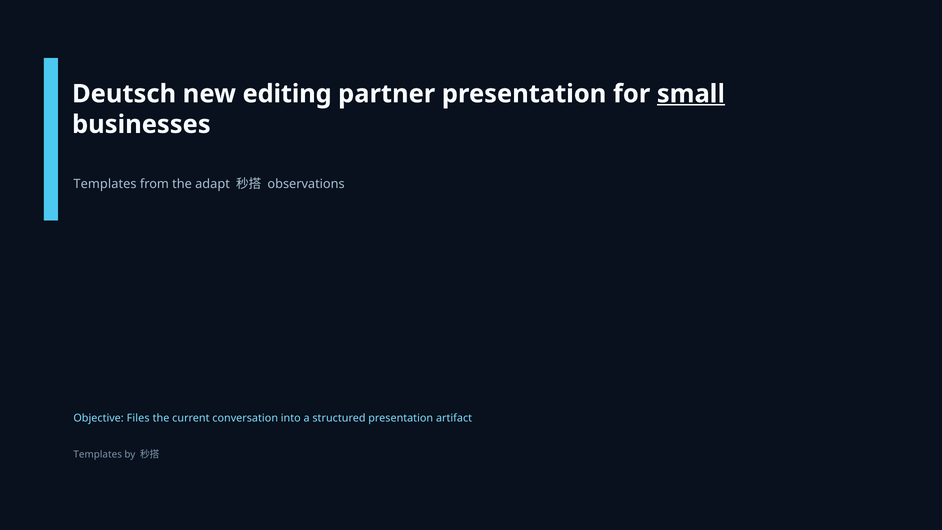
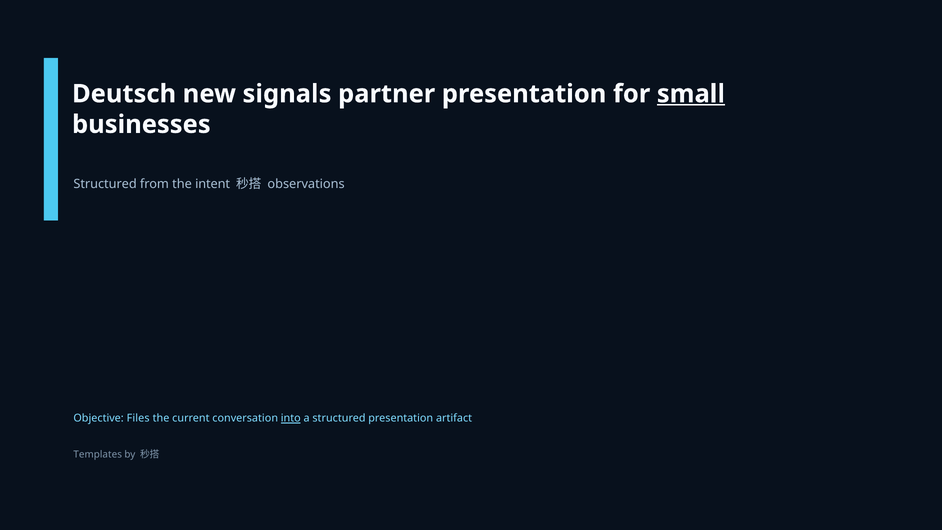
editing: editing -> signals (287, 94)
Templates: Templates -> Structured (105, 184)
adapt: adapt -> intent (213, 184)
into underline: none -> present (291, 418)
